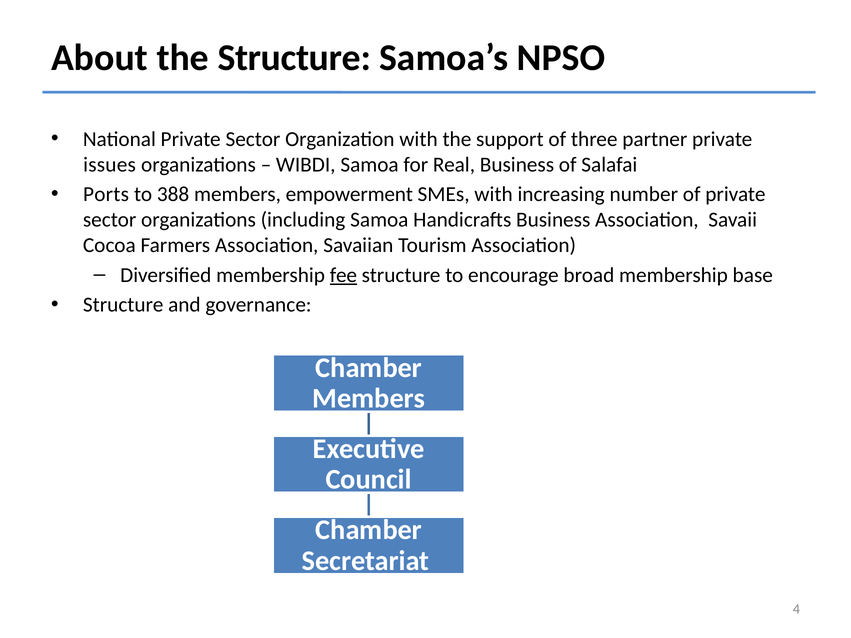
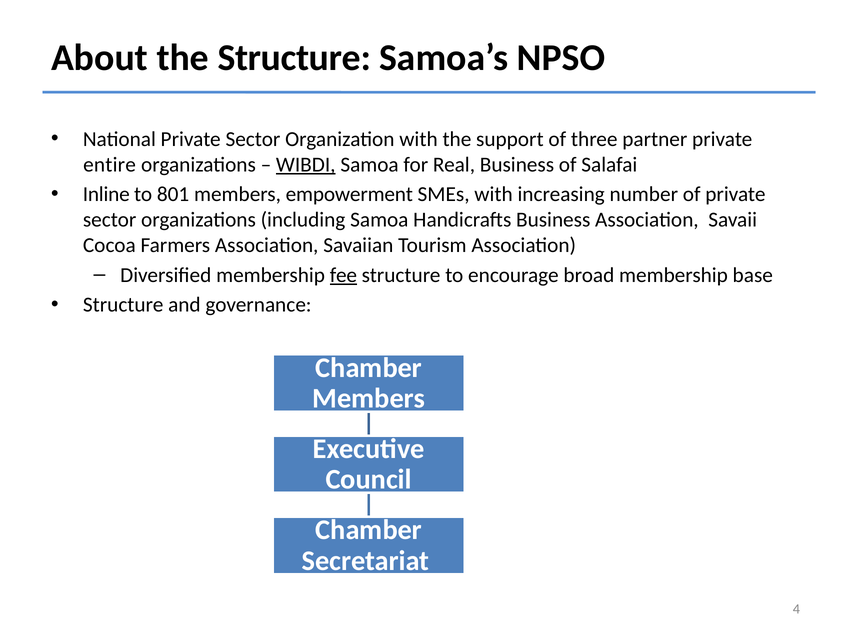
issues: issues -> entire (110, 165)
WIBDI underline: none -> present (306, 165)
Ports: Ports -> Inline (106, 194)
388: 388 -> 801 (173, 194)
